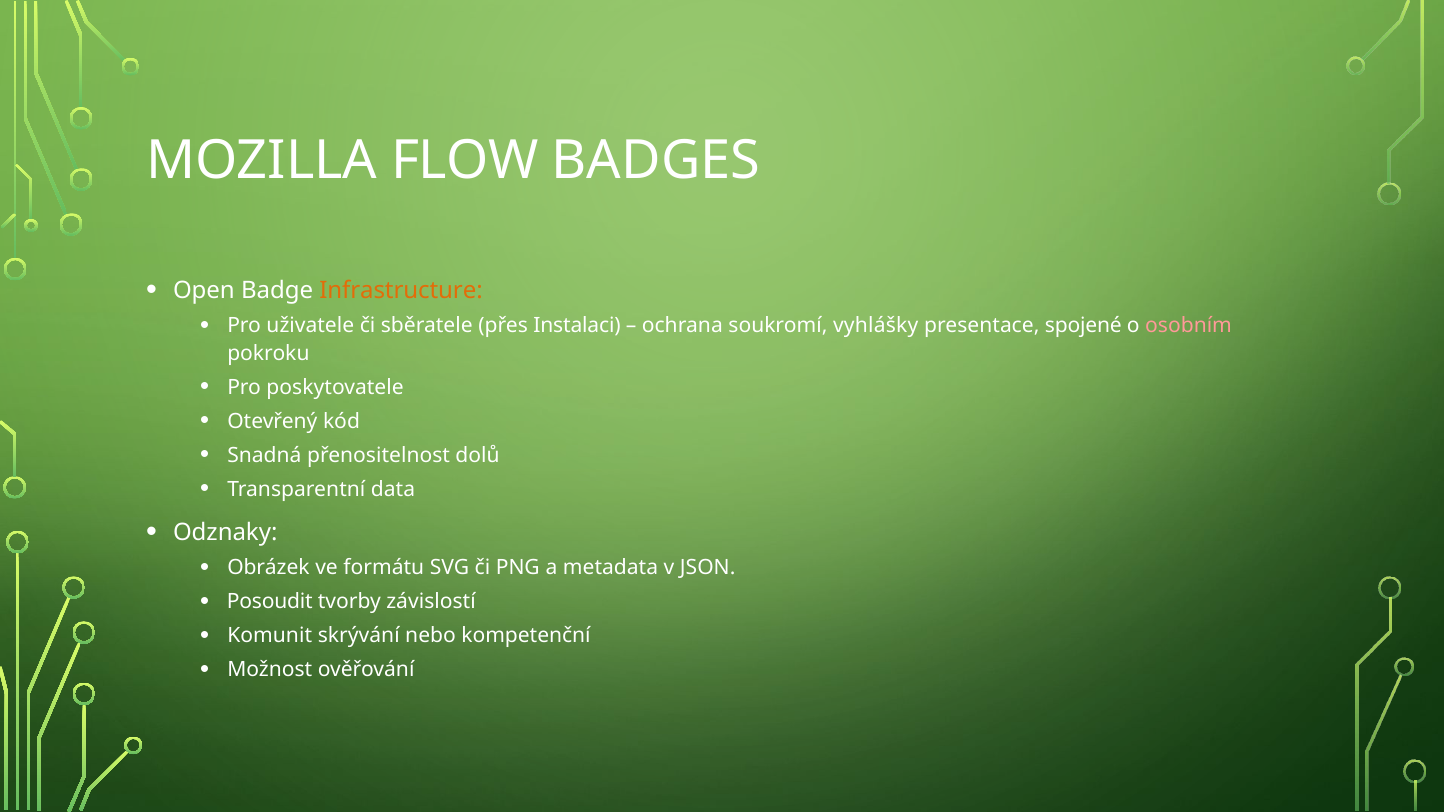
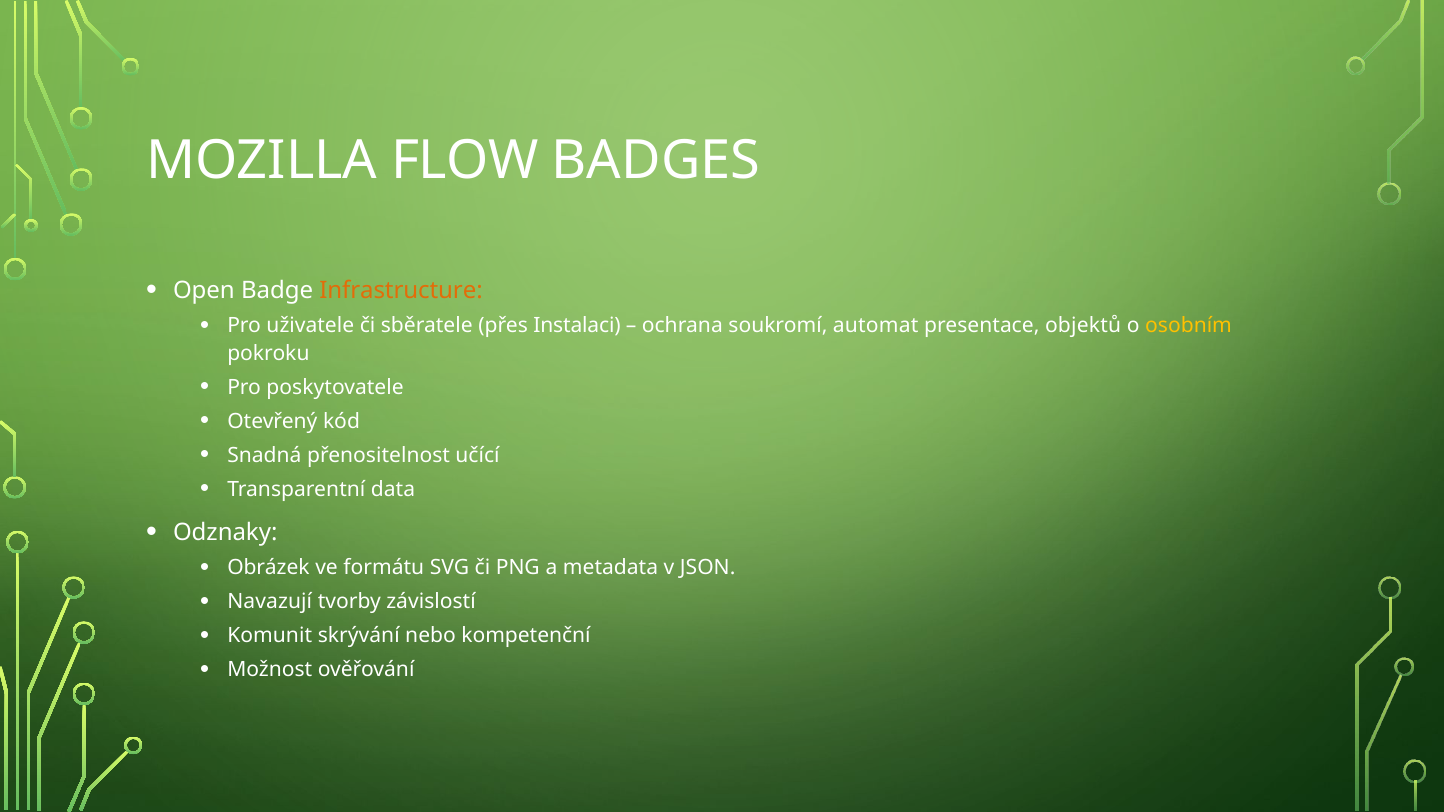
vyhlášky: vyhlášky -> automat (876, 326)
spojené: spojené -> objektů (1083, 326)
osobním colour: pink -> yellow (1189, 326)
dolů: dolů -> učící (478, 455)
Posoudit: Posoudit -> Navazují (270, 602)
